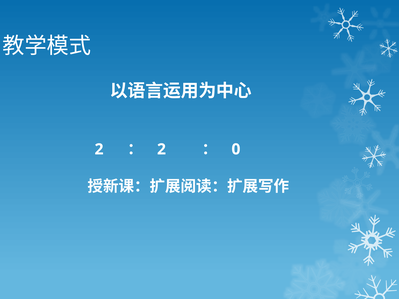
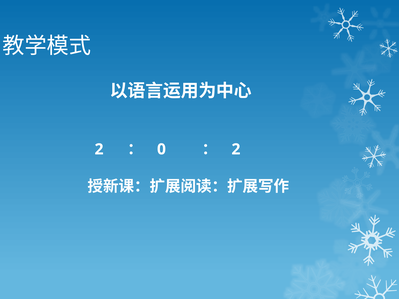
2: 2 -> 0 (161, 149)
0: 0 -> 2 (236, 149)
